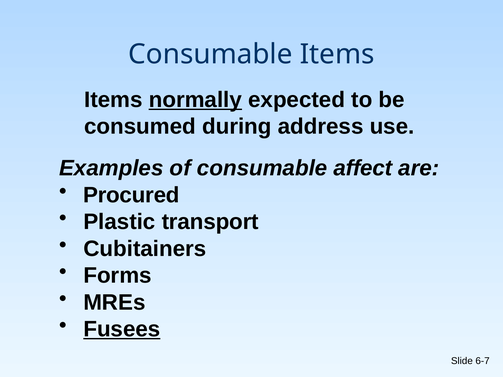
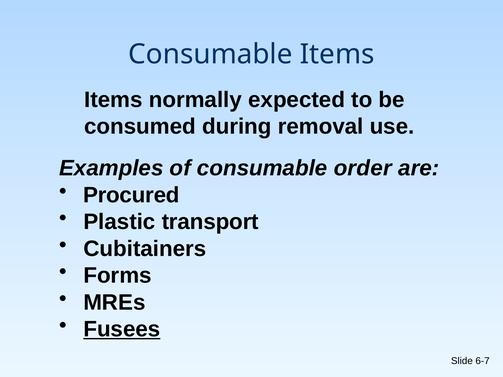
normally underline: present -> none (195, 100)
address: address -> removal (321, 127)
affect: affect -> order (363, 168)
